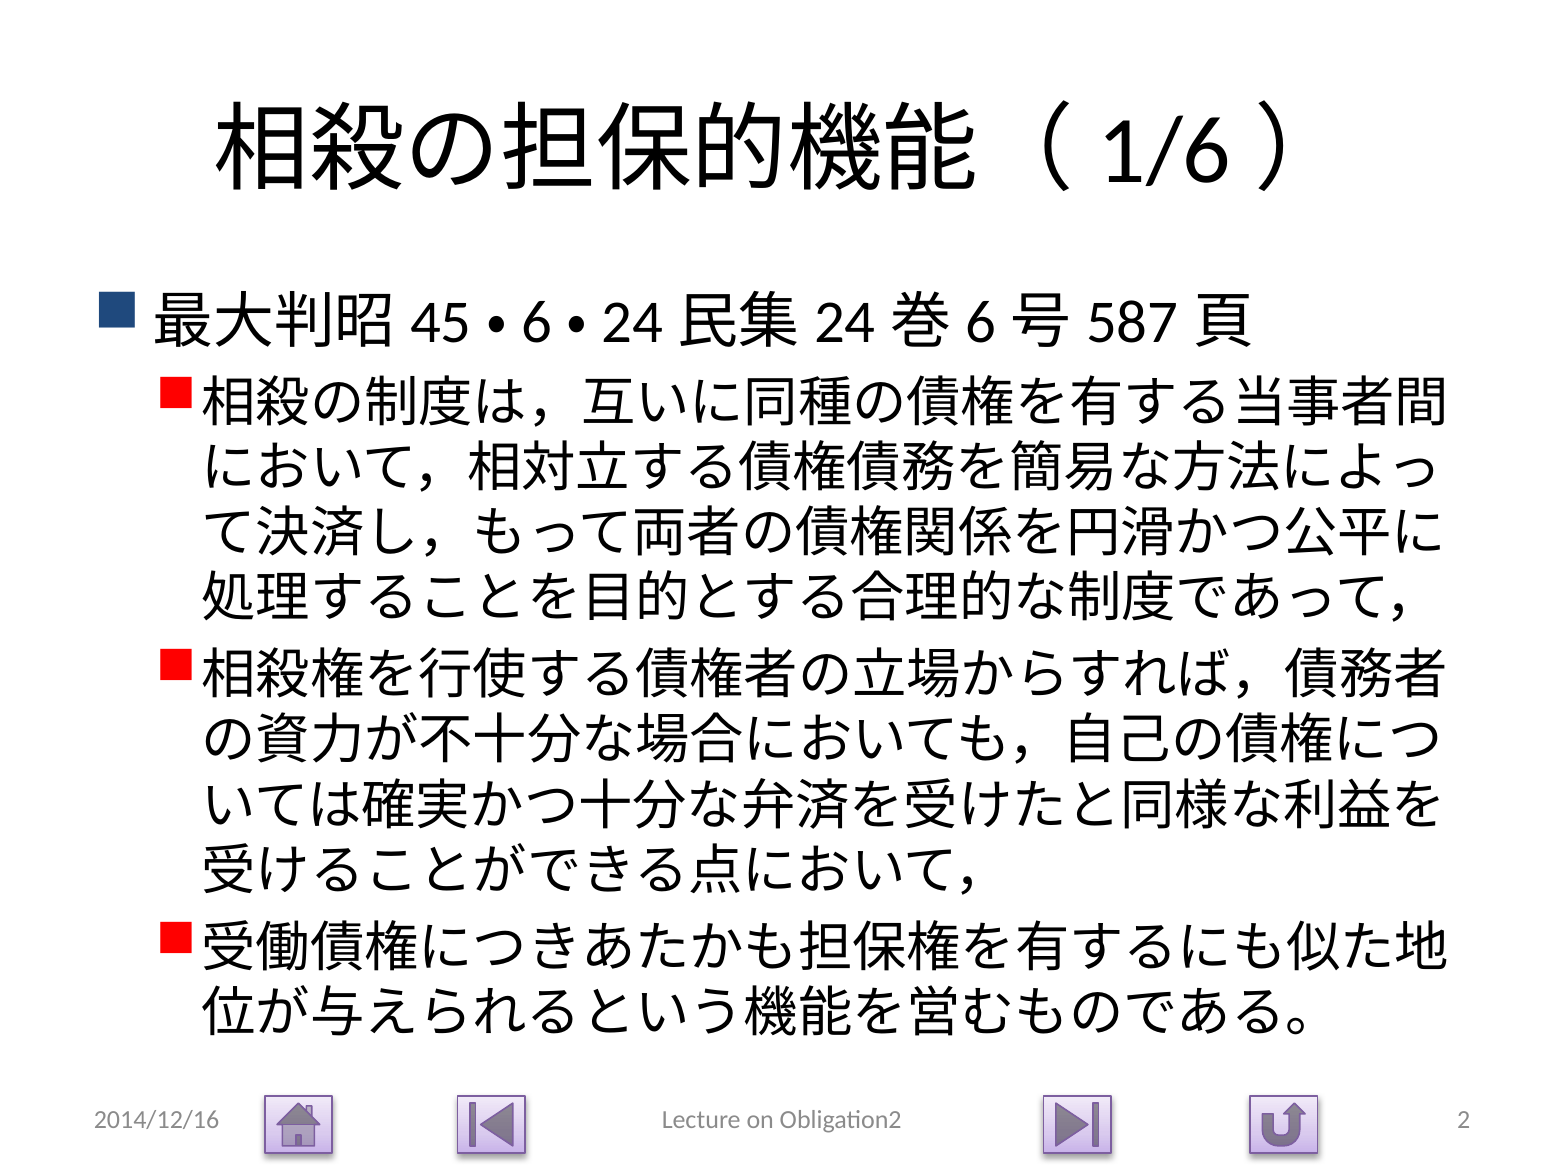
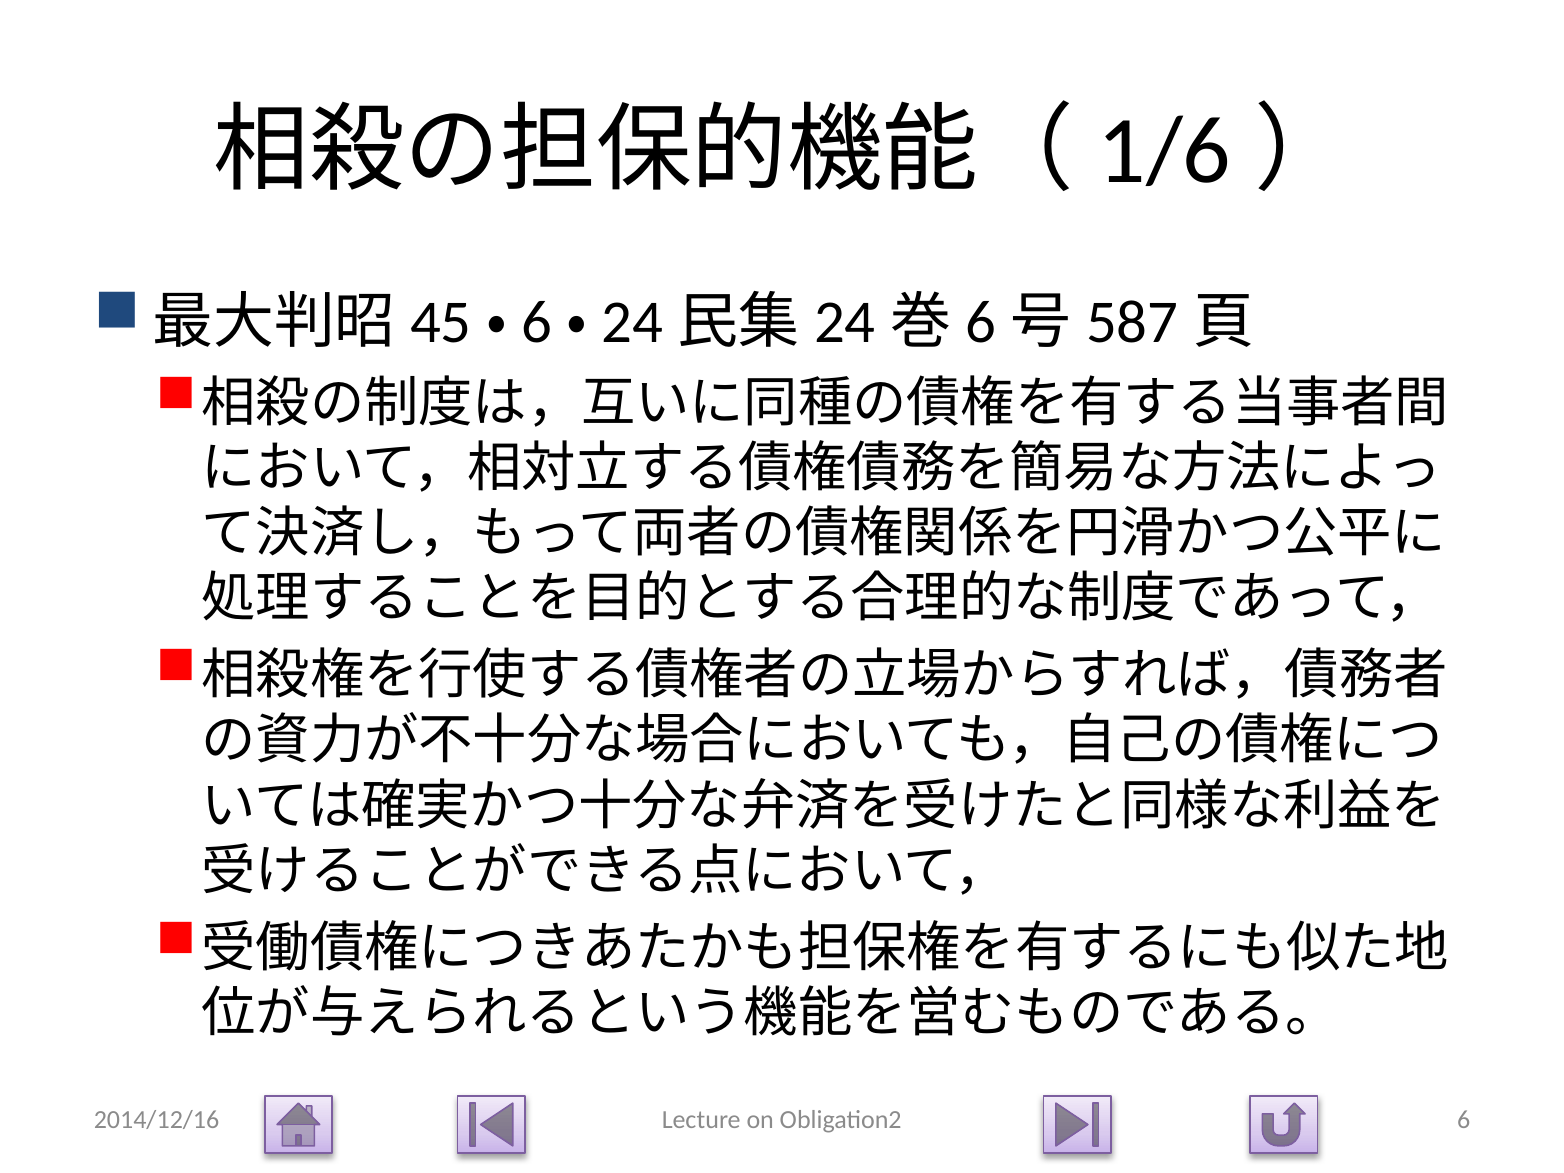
2: 2 -> 6 (1464, 1120)
